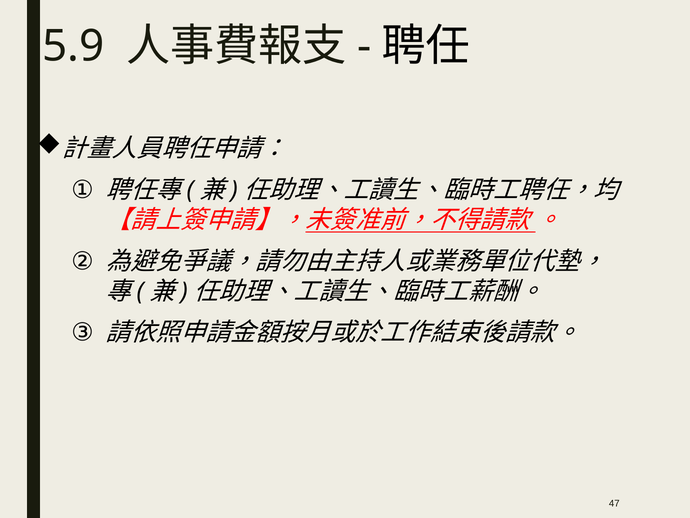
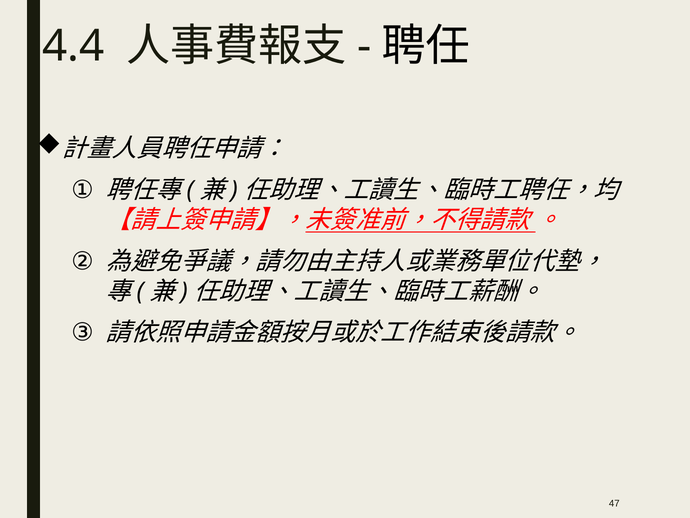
5.9: 5.9 -> 4.4 (73, 46)
